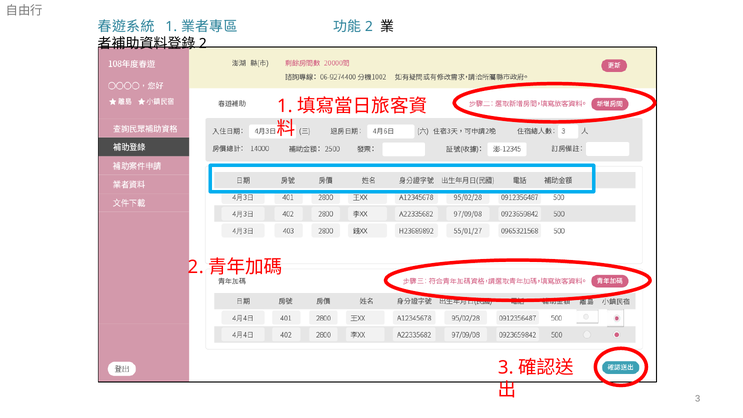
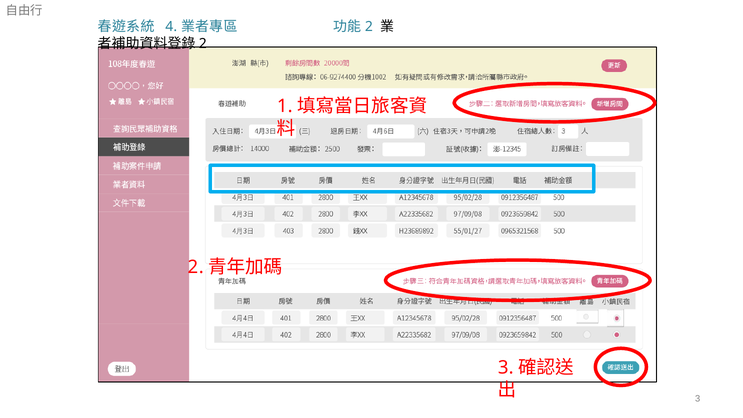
1: 1 -> 4 (171, 27)
